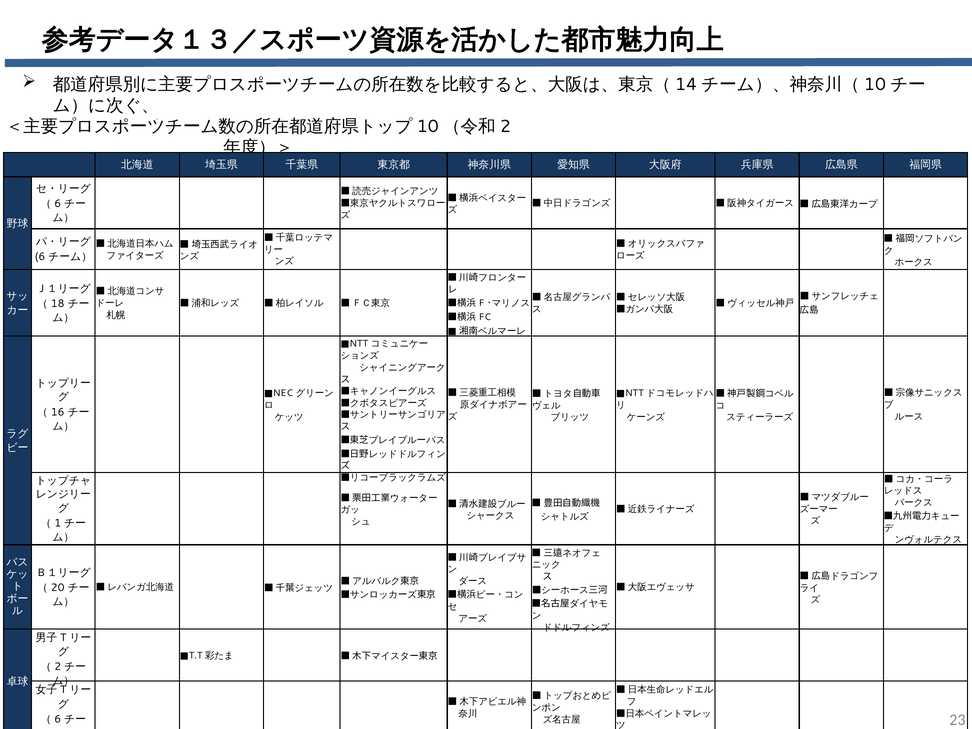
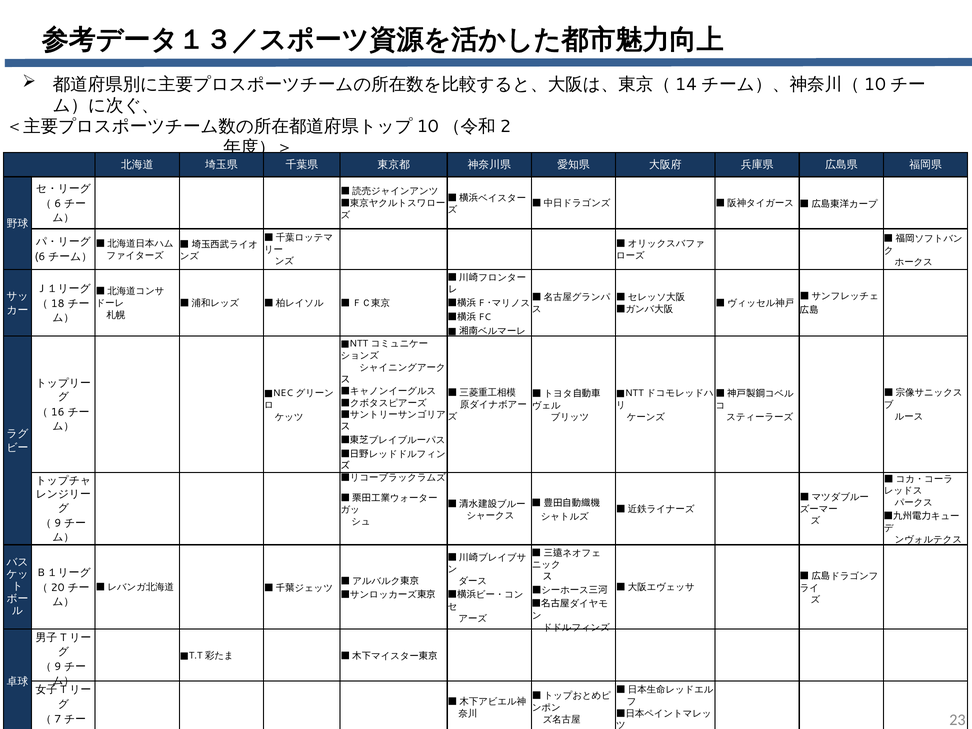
1: 1 -> 9 (58, 523)
2: 2 -> 9 (58, 667)
6: 6 -> 7 (58, 719)
